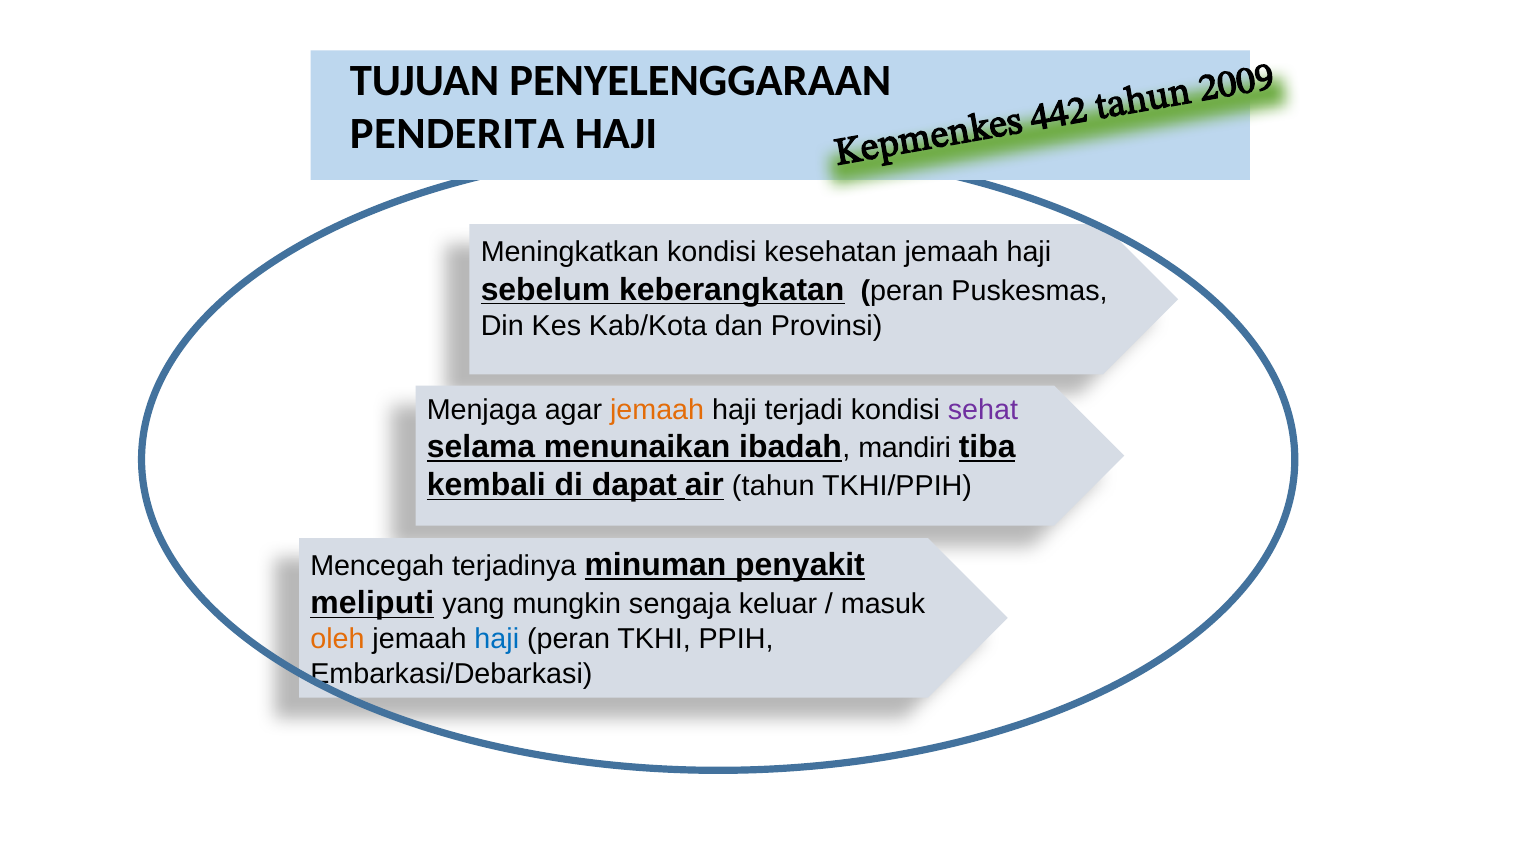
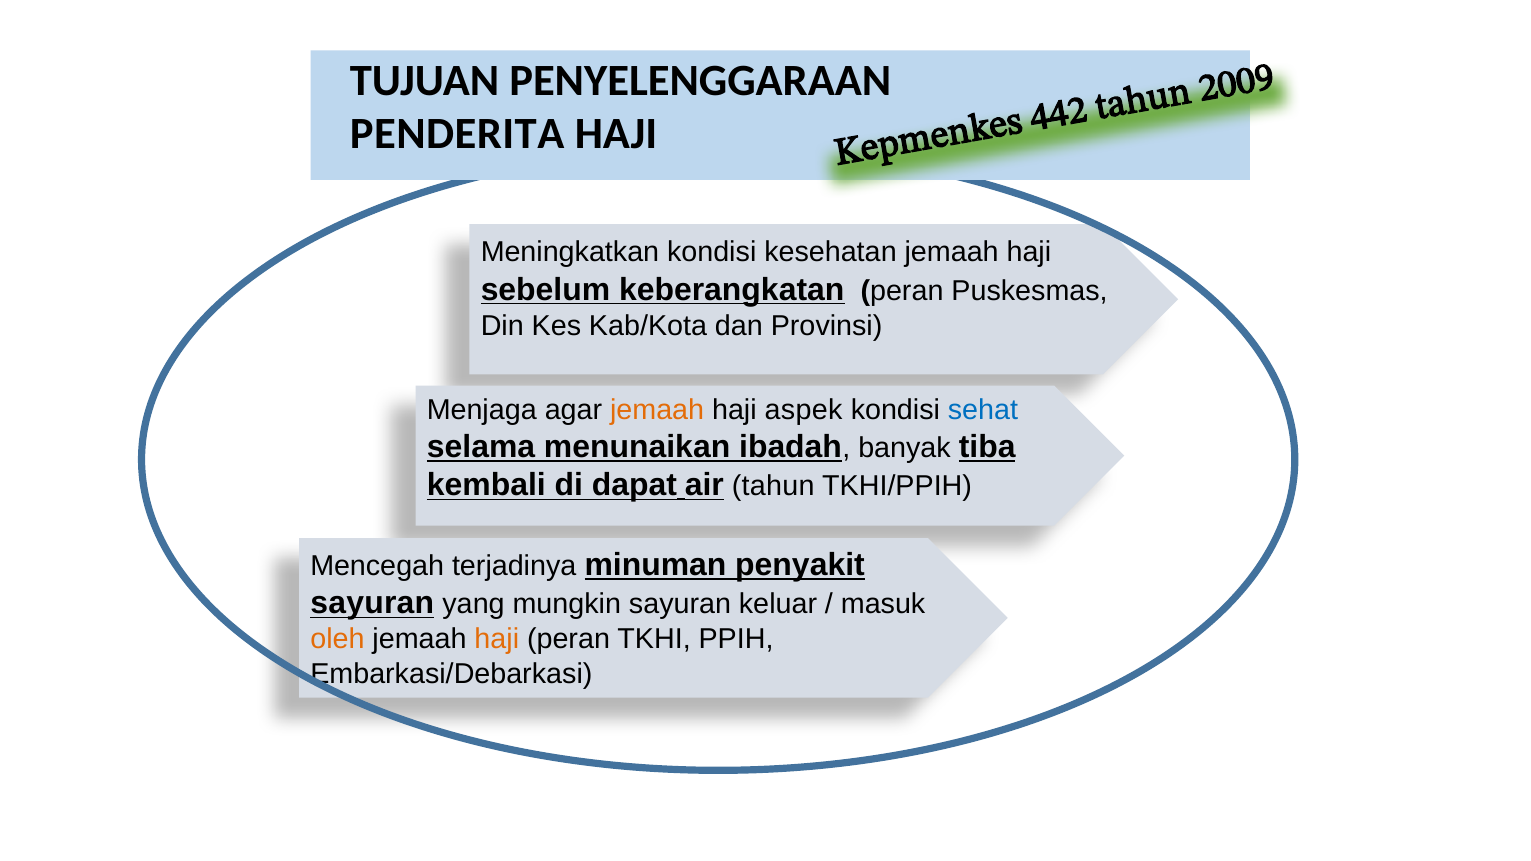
terjadi: terjadi -> aspek (804, 411)
sehat colour: purple -> blue (983, 411)
mandiri: mandiri -> banyak (905, 448)
meliputi: meliputi -> sayuran (372, 604)
mungkin sengaja: sengaja -> sayuran (680, 605)
haji colour: blue -> orange (497, 640)
